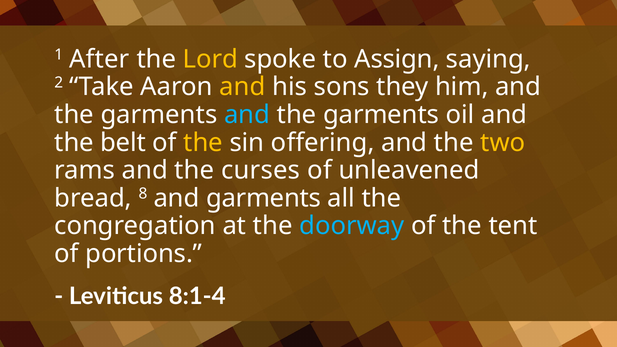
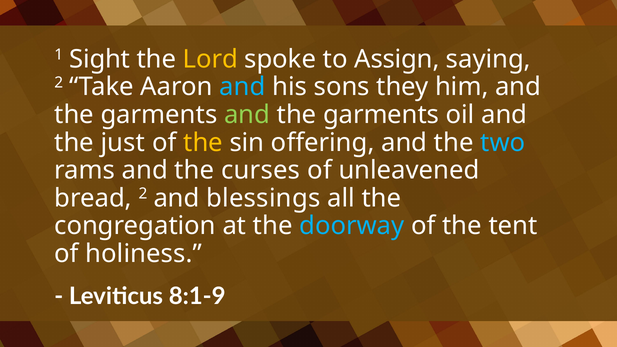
After: After -> Sight (100, 59)
and colour: yellow -> light blue (243, 87)
and colour: light blue -> light green (247, 115)
belt: belt -> just (123, 143)
two colour: yellow -> light blue (503, 143)
bread 8: 8 -> 2 (143, 194)
and garments: garments -> blessings (263, 198)
portions: portions -> holiness (144, 254)
8:1-4: 8:1-4 -> 8:1-9 (197, 296)
